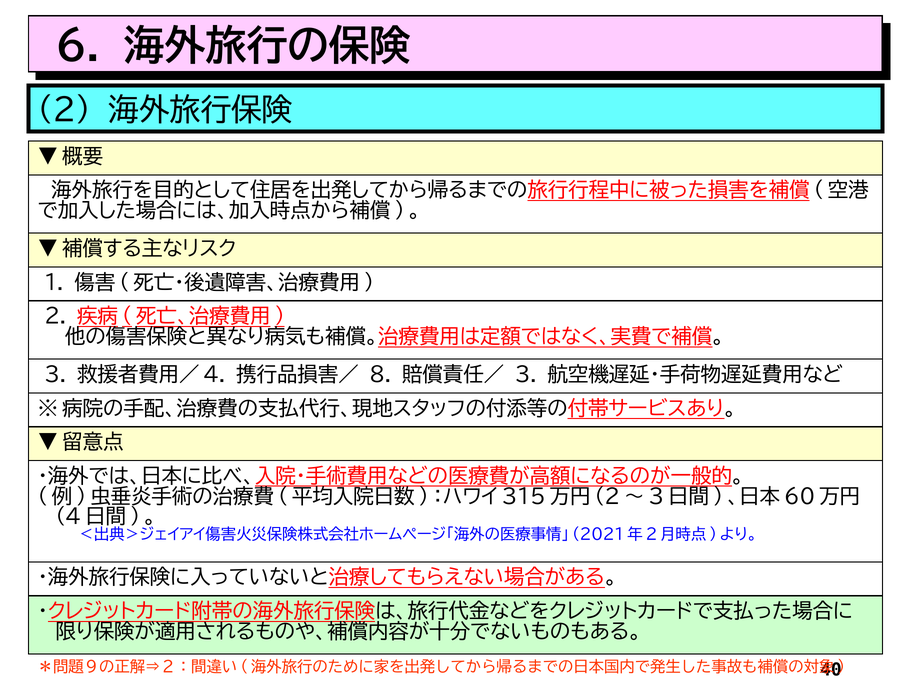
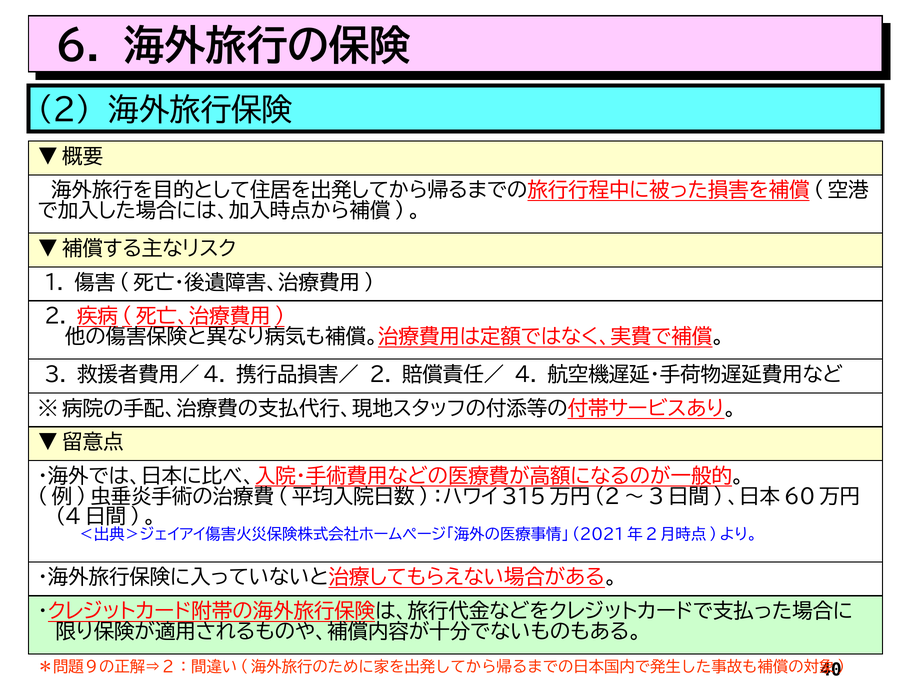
8: 8 -> 2 (380, 375)
3: 3 -> 4 (526, 375)
